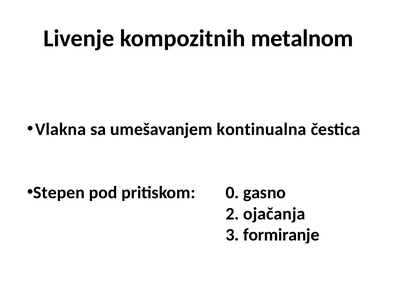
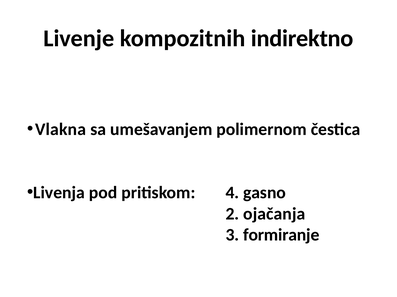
metalnom: metalnom -> indirektno (302, 38)
kontinualna: kontinualna -> polimernom (262, 130)
Stepen: Stepen -> Livenja (59, 193)
0: 0 -> 4 (232, 193)
